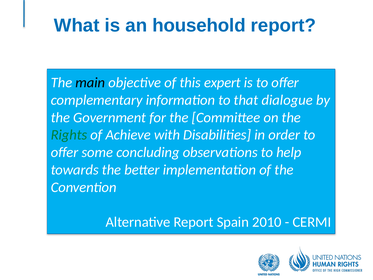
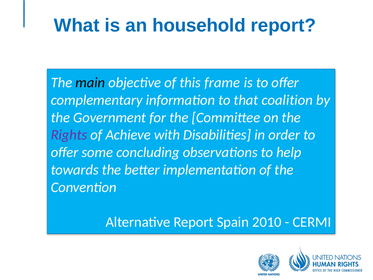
expert: expert -> frame (222, 83)
dialogue: dialogue -> coalition (287, 100)
Rights colour: green -> purple (69, 135)
